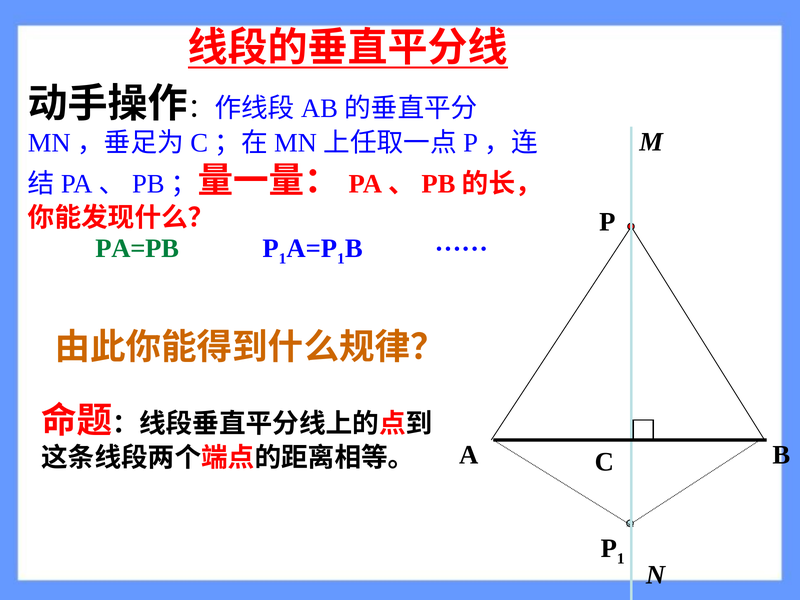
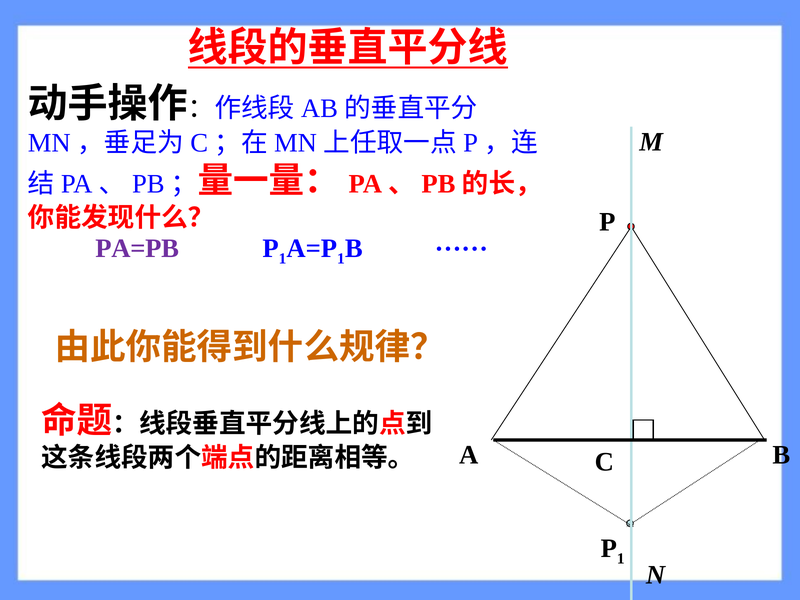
PA=PB colour: green -> purple (137, 248)
